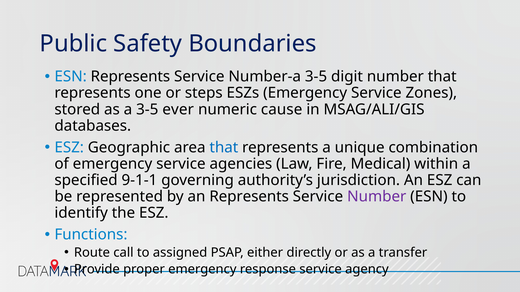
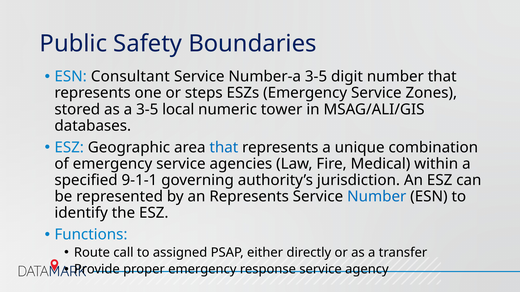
ESN Represents: Represents -> Consultant (130, 77)
ever: ever -> local (178, 110)
cause: cause -> tower (282, 110)
Number colour: purple -> blue (377, 197)
